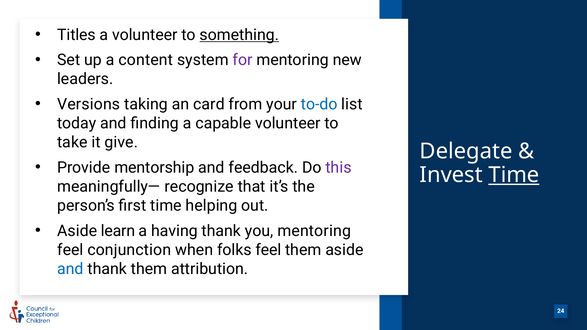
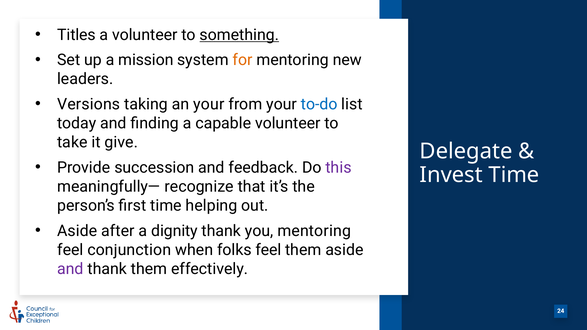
content: content -> mission (146, 60)
for colour: purple -> orange (243, 60)
an card: card -> your (209, 104)
mentorship: mentorship -> succession (154, 168)
Time underline: present -> none (514, 175)
learn: learn -> after (118, 231)
having: having -> dignity (175, 231)
and colour: blue -> purple (70, 269)
attribution: attribution -> effectively (210, 269)
